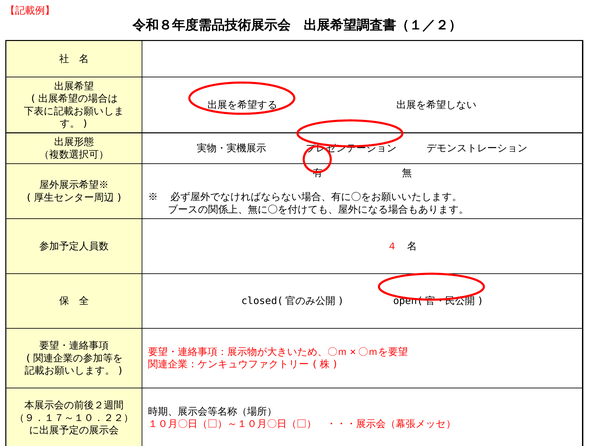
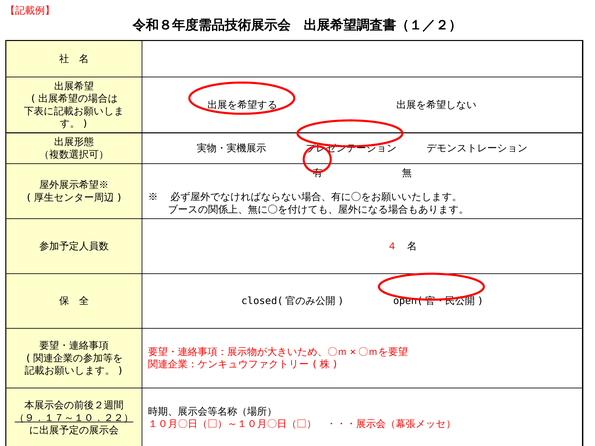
（９．１７～１０．２２） underline: none -> present (74, 418)
